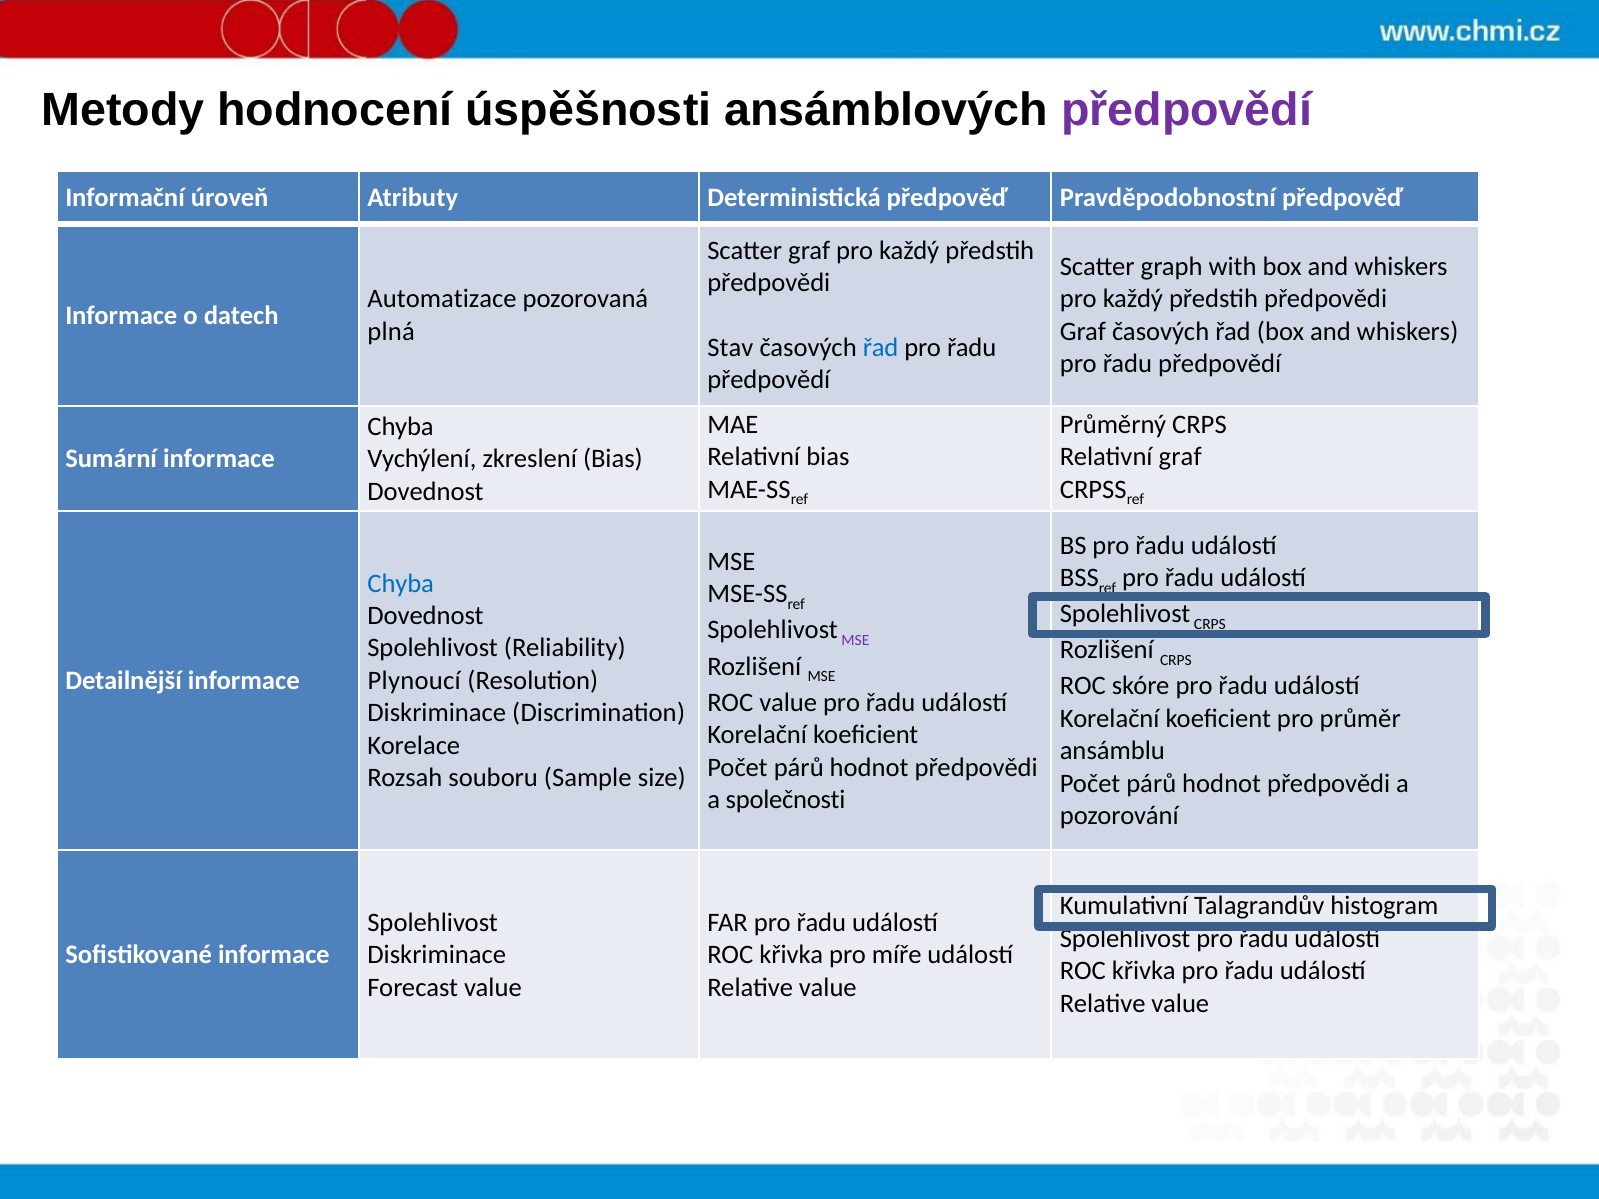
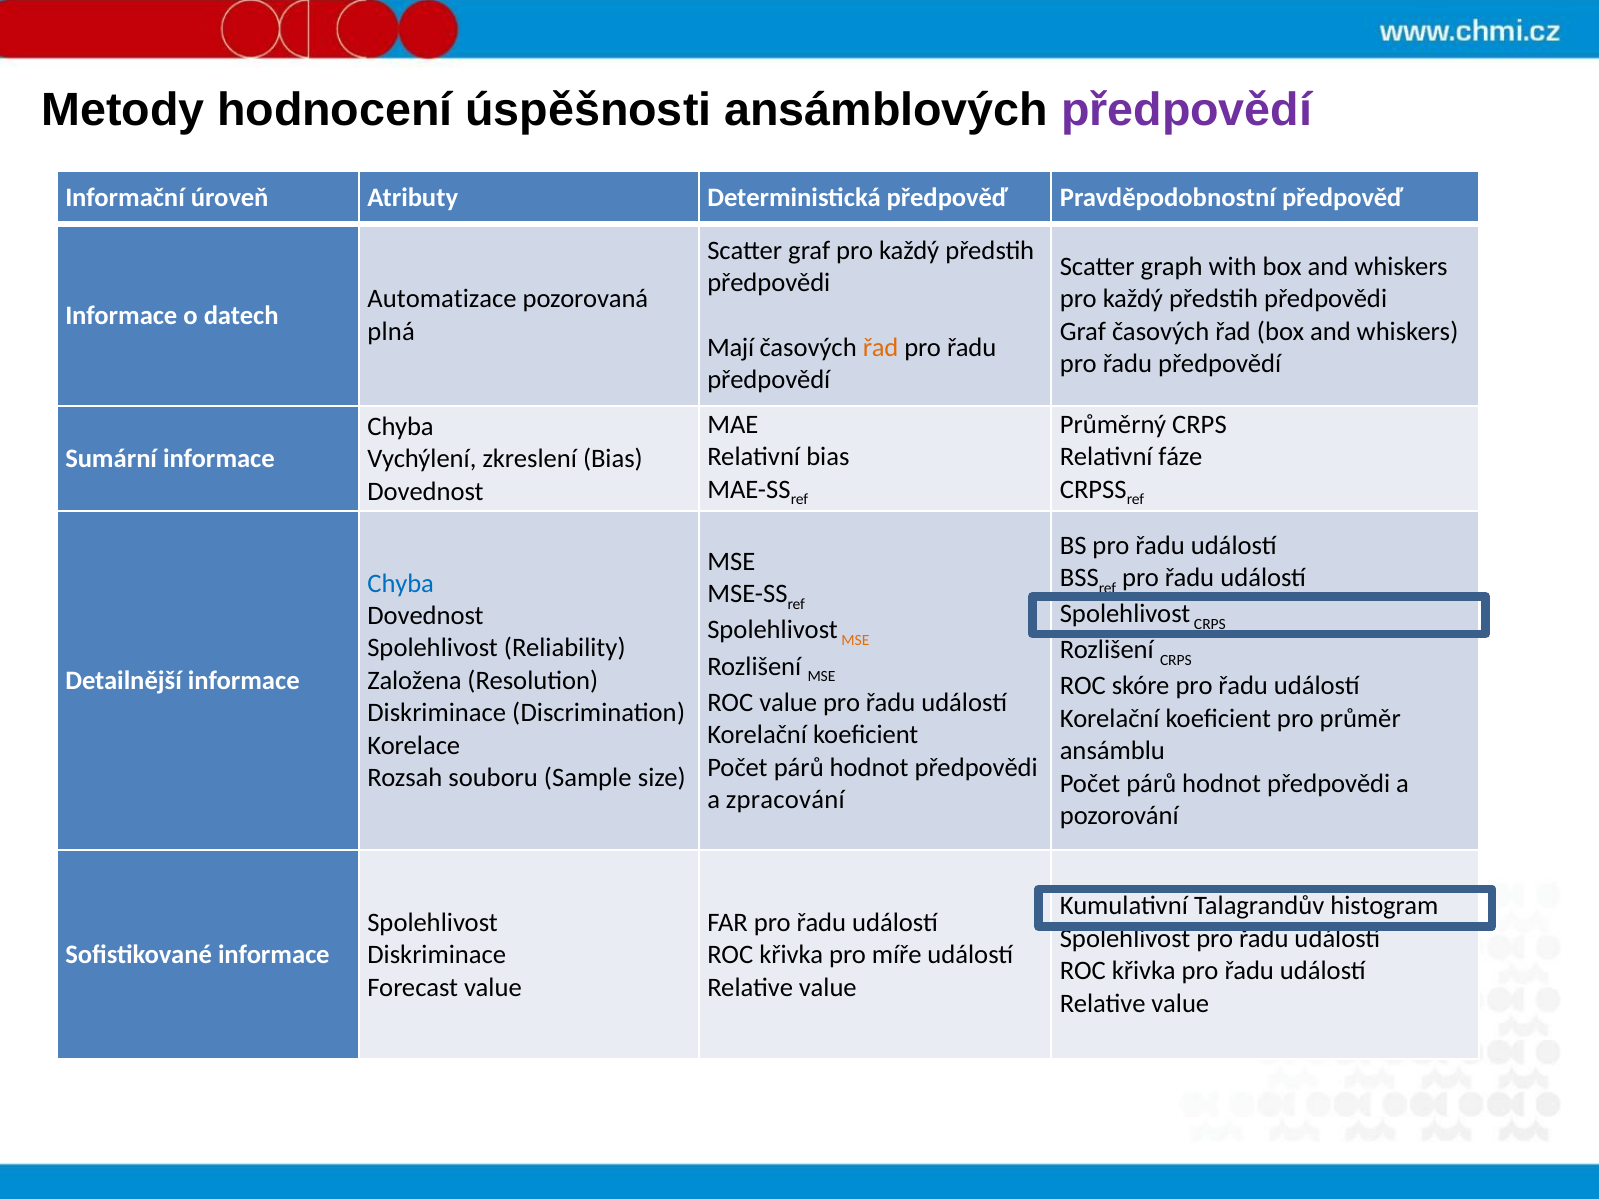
Stav: Stav -> Mají (731, 348)
řad colour: blue -> orange (881, 348)
Relativní graf: graf -> fáze (1180, 457)
MSE colour: purple -> orange (855, 641)
Plynoucí: Plynoucí -> Založena (415, 681)
společnosti: společnosti -> zpracování (785, 800)
